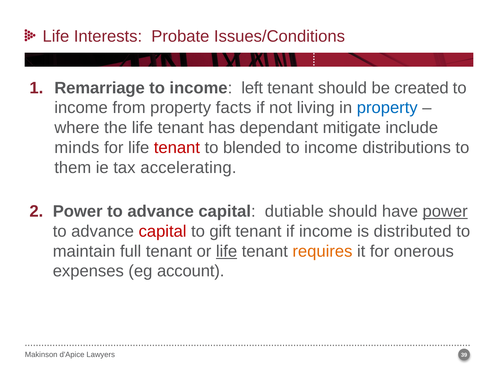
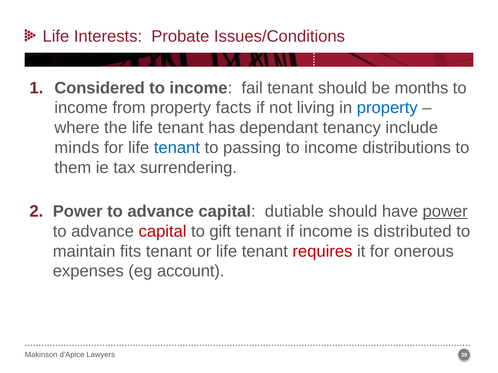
Remarriage: Remarriage -> Considered (100, 88)
left: left -> fail (252, 88)
created: created -> months (421, 88)
mitigate: mitigate -> tenancy (352, 128)
tenant colour: red -> blue (177, 148)
blended: blended -> passing (252, 148)
accelerating: accelerating -> surrendering (189, 168)
full: full -> fits (131, 252)
life underline: present -> none (227, 252)
requires colour: orange -> red (322, 252)
